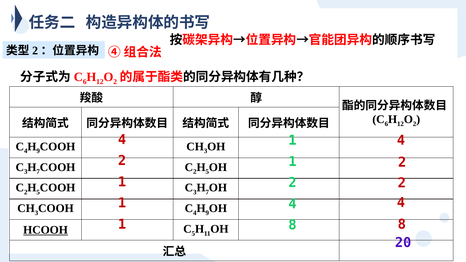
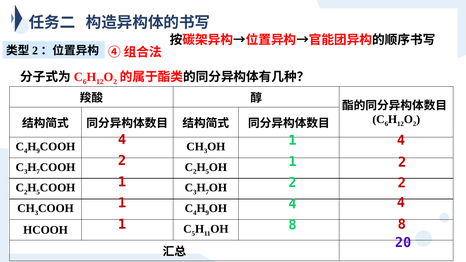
HCOOH underline: present -> none (46, 230)
